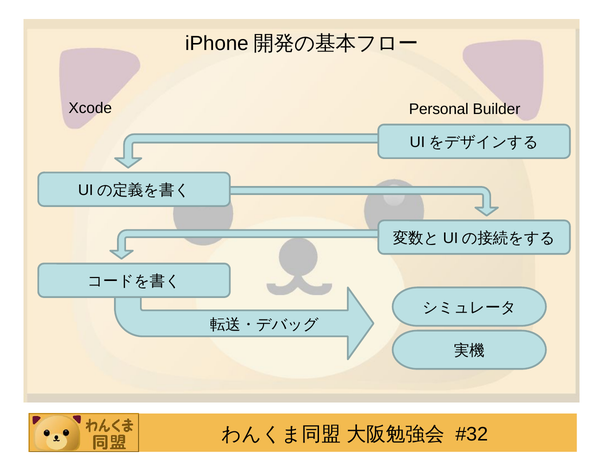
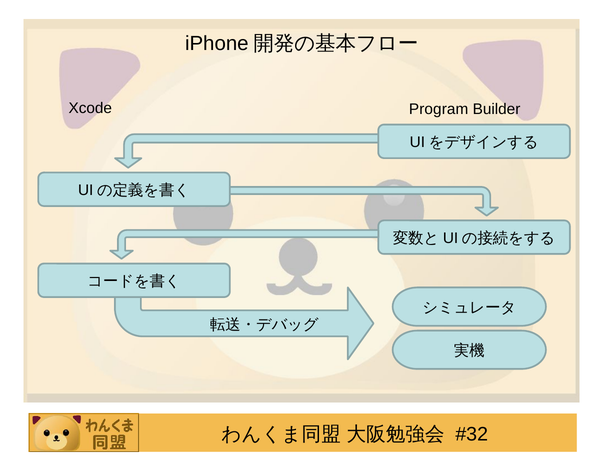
Personal: Personal -> Program (439, 109)
